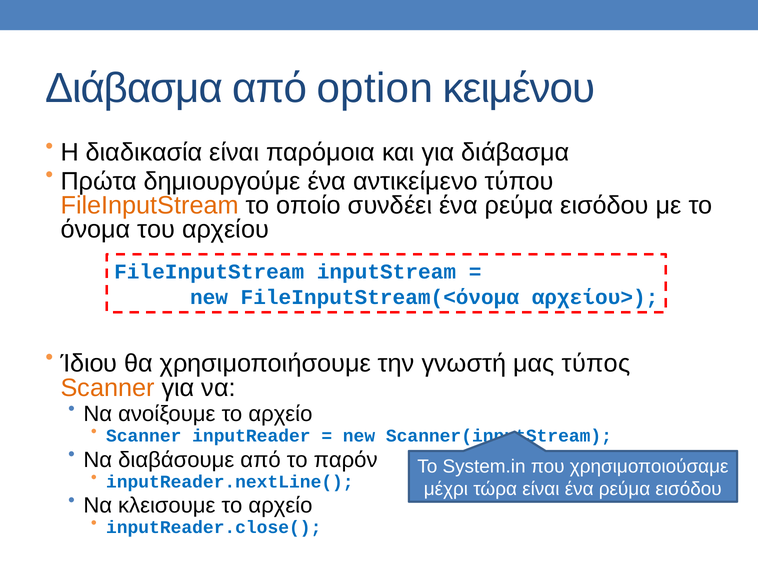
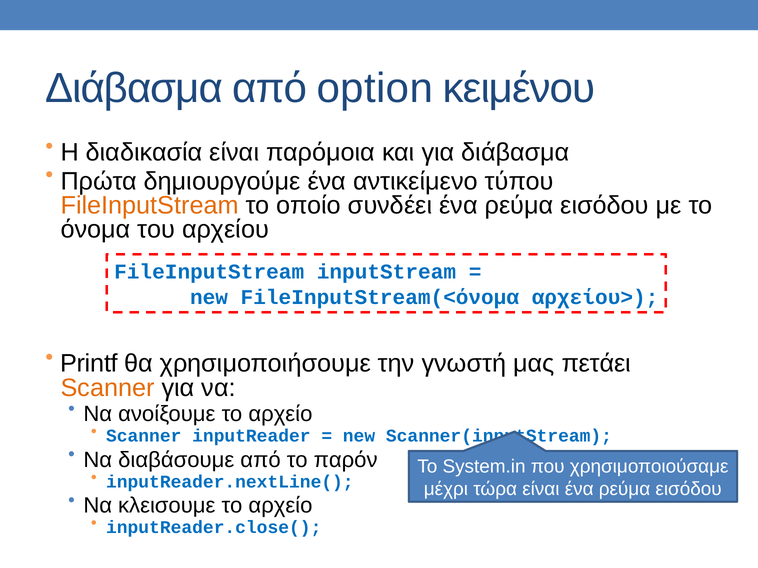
Ίδιου: Ίδιου -> Printf (89, 364)
τύπος: τύπος -> πετάει (596, 364)
